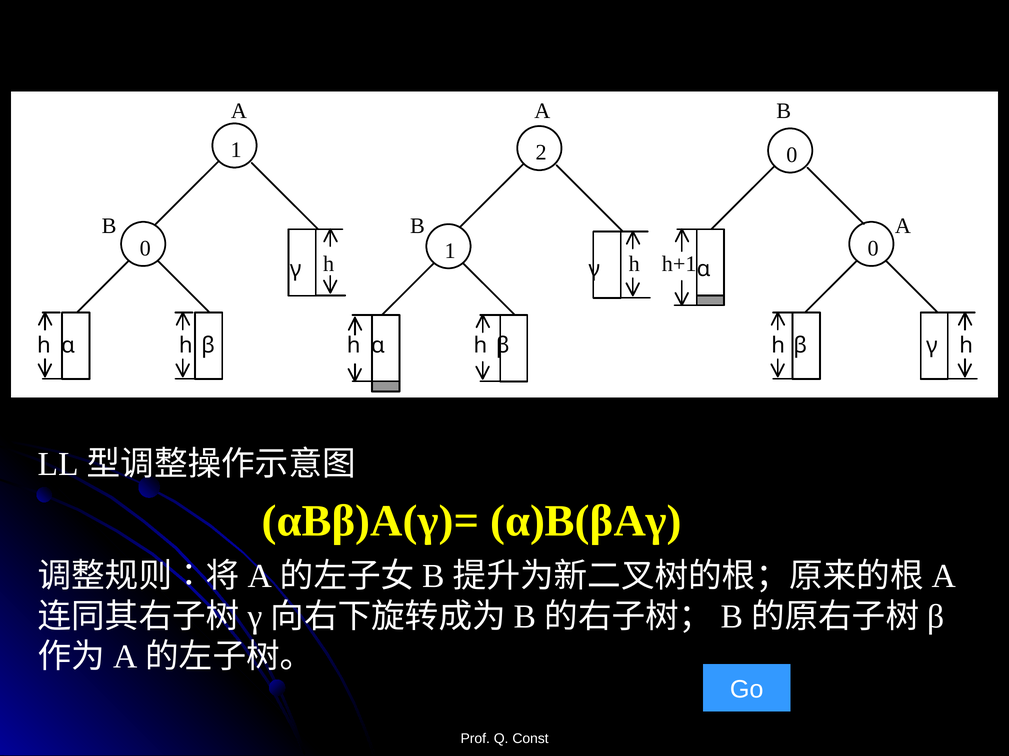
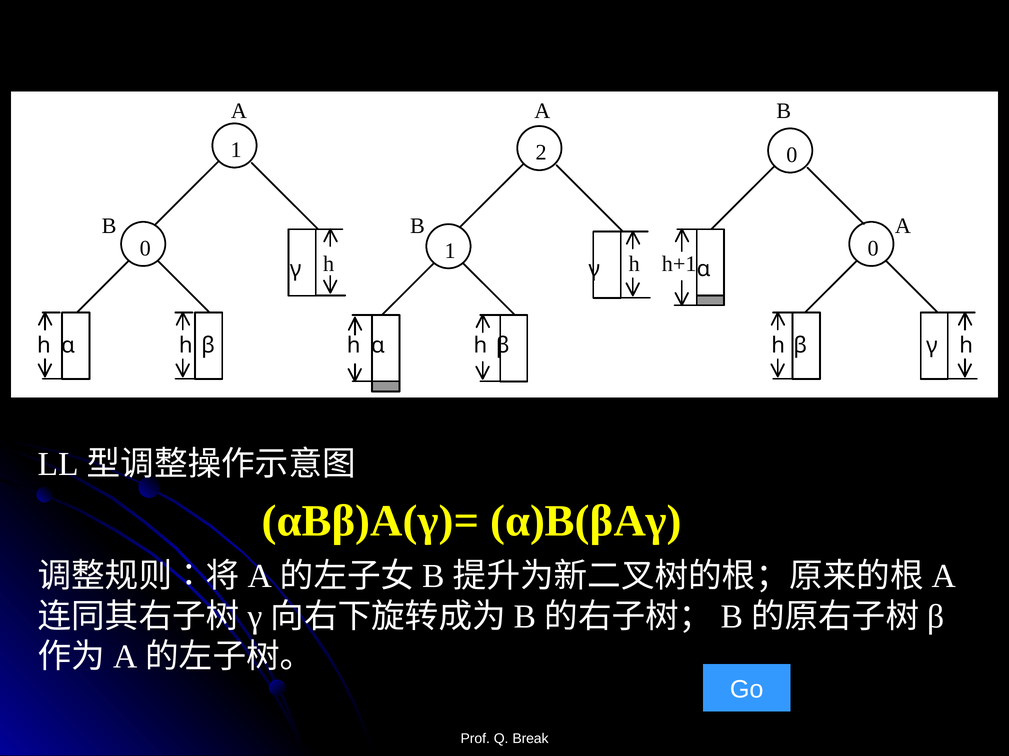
Const: Const -> Break (531, 739)
